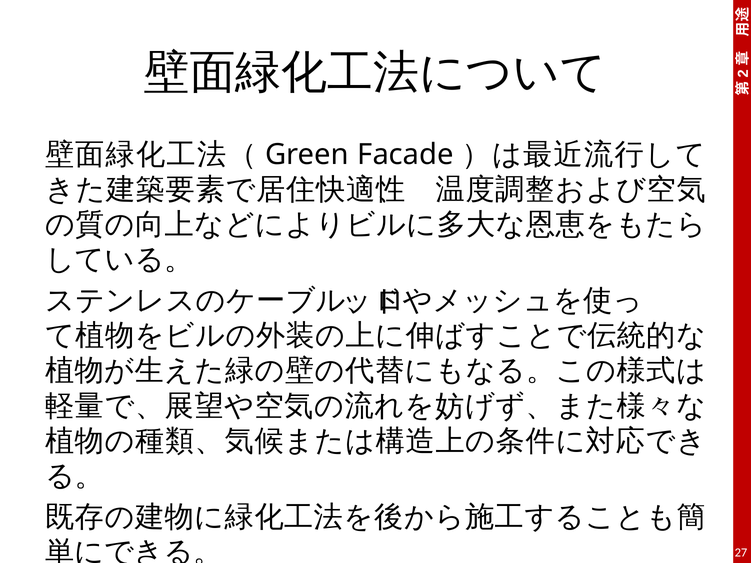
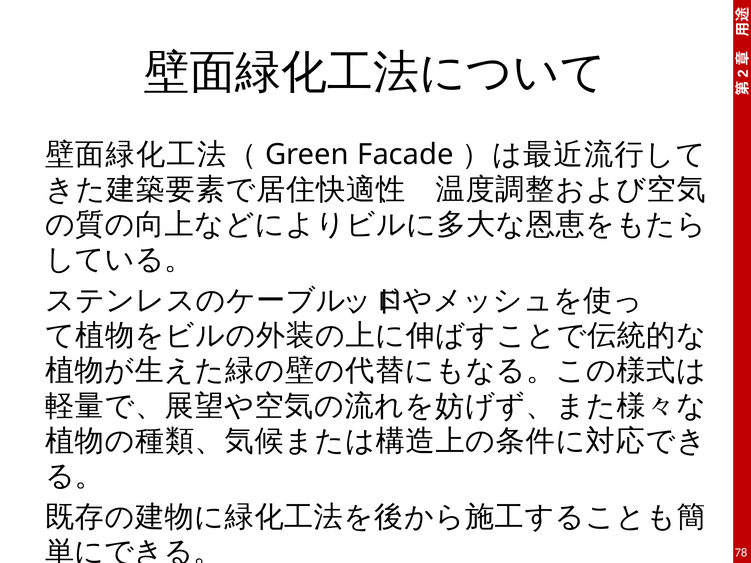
27: 27 -> 78 (741, 553)
